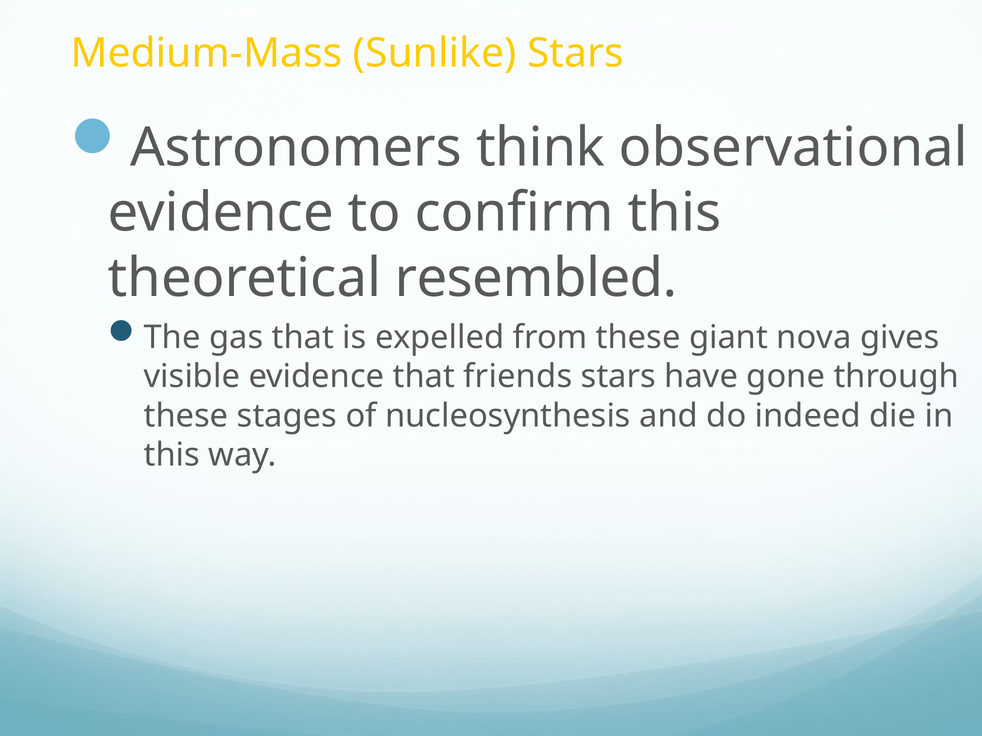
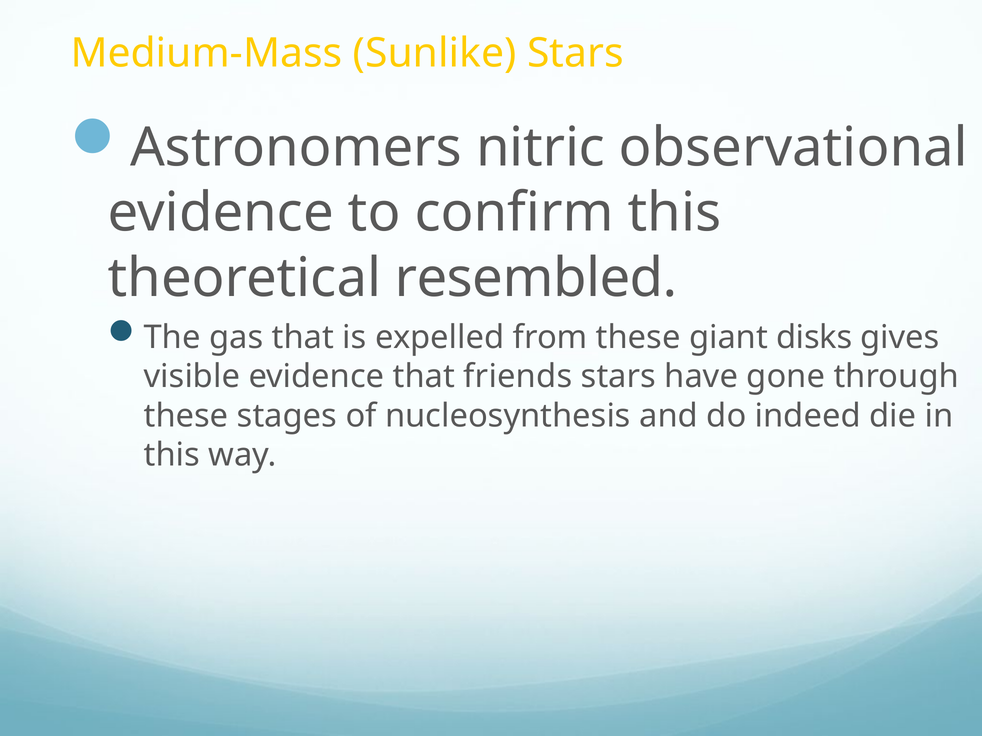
think: think -> nitric (541, 148)
nova: nova -> disks (814, 338)
